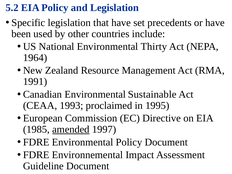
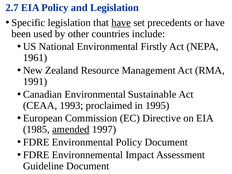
5.2: 5.2 -> 2.7 (12, 8)
have underline: none -> present (121, 23)
Thirty: Thirty -> Firstly (154, 47)
1964: 1964 -> 1961 (35, 58)
